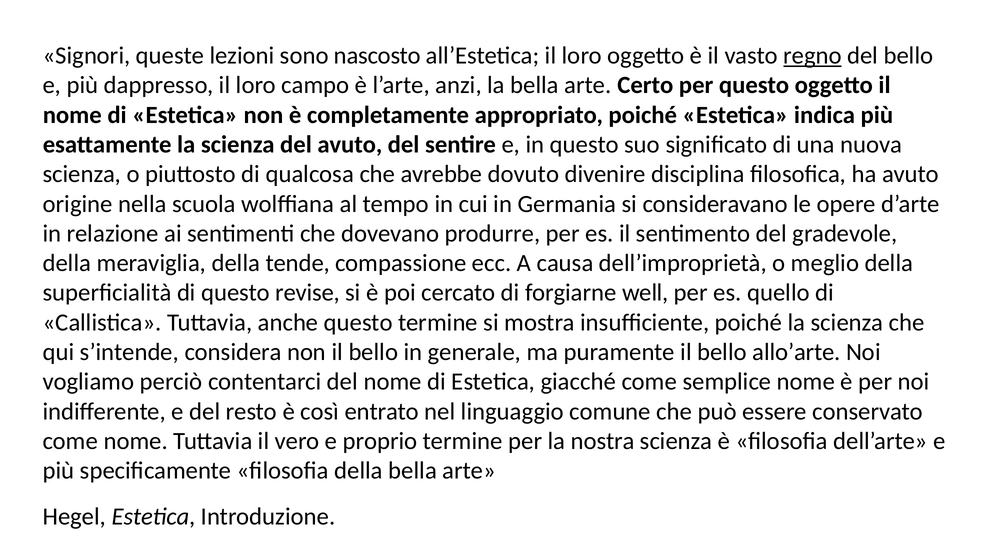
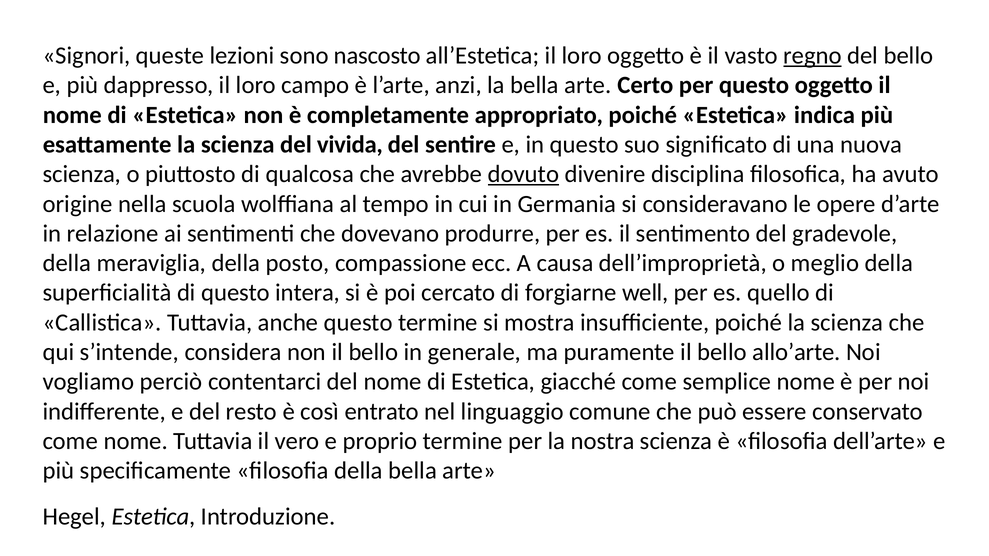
del avuto: avuto -> vivida (350, 145)
dovuto underline: none -> present (523, 174)
tende: tende -> posto (298, 263)
revise: revise -> intera (308, 293)
